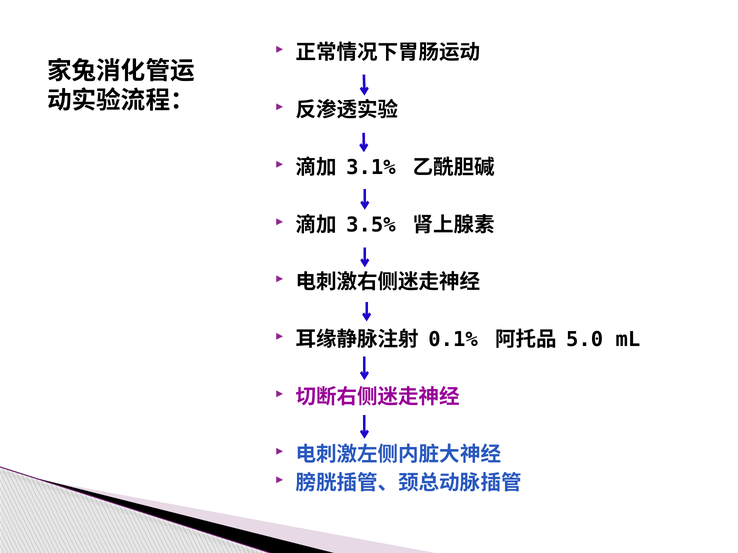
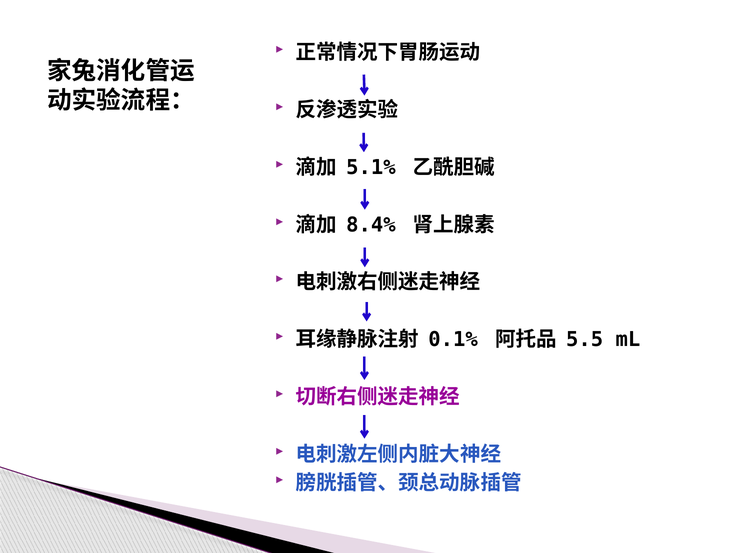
3.1%: 3.1% -> 5.1% (371, 168)
3.5%: 3.5% -> 8.4% (371, 225)
5.0: 5.0 -> 5.5 (585, 340)
